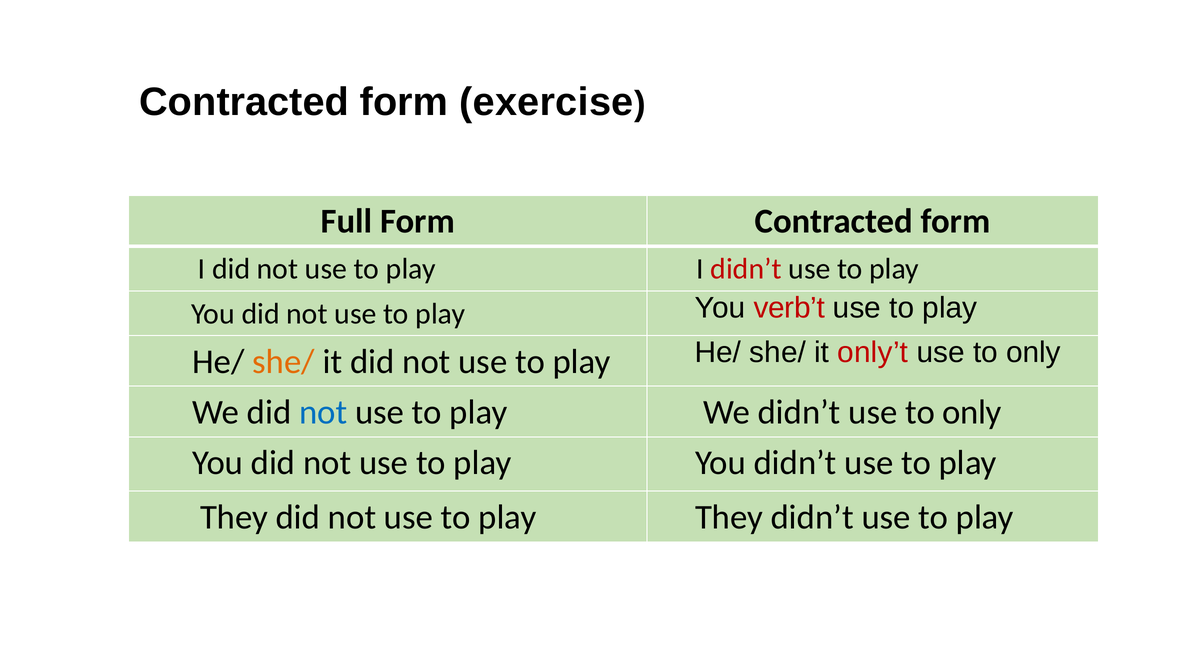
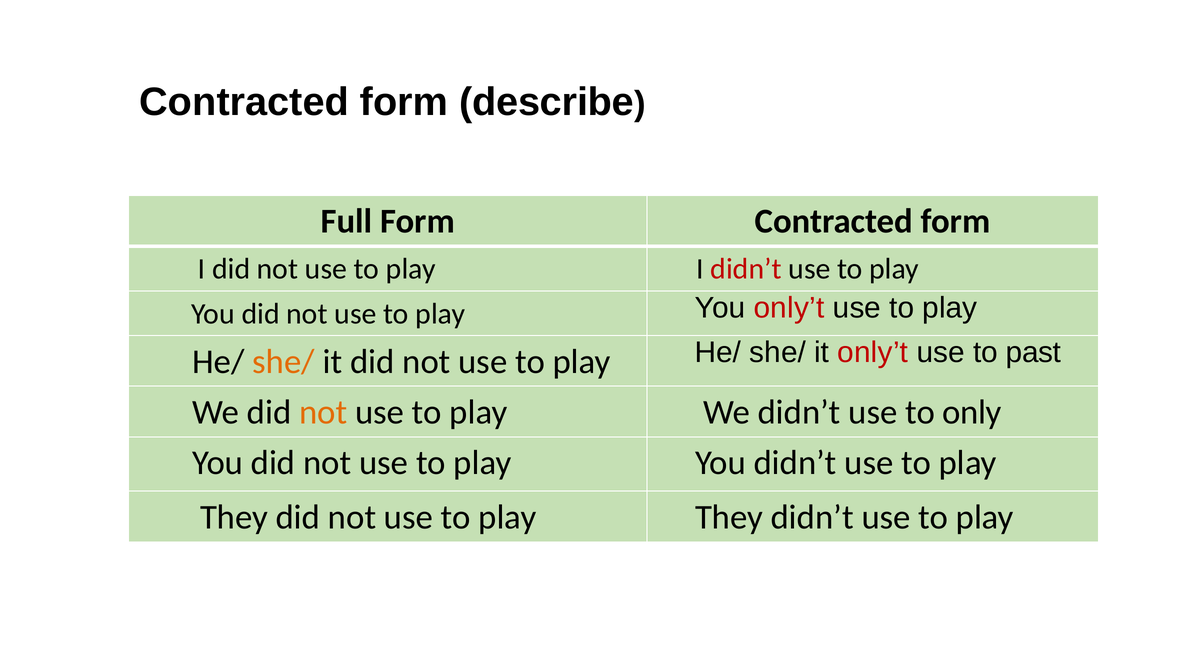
exercise: exercise -> describe (547, 102)
You verb’t: verb’t -> only’t (789, 308)
only: only -> past (1034, 353)
not colour: blue -> orange (323, 413)
